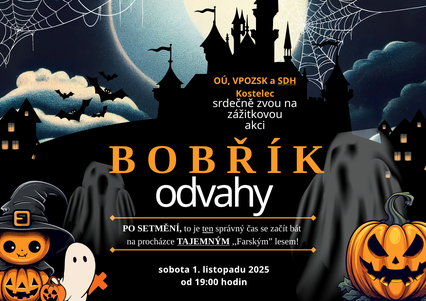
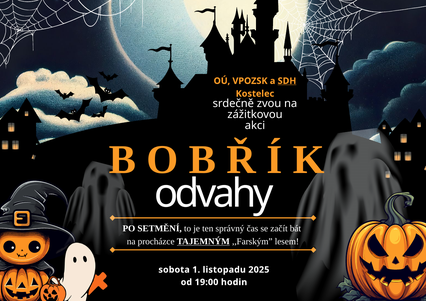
ten underline: present -> none (208, 229)
